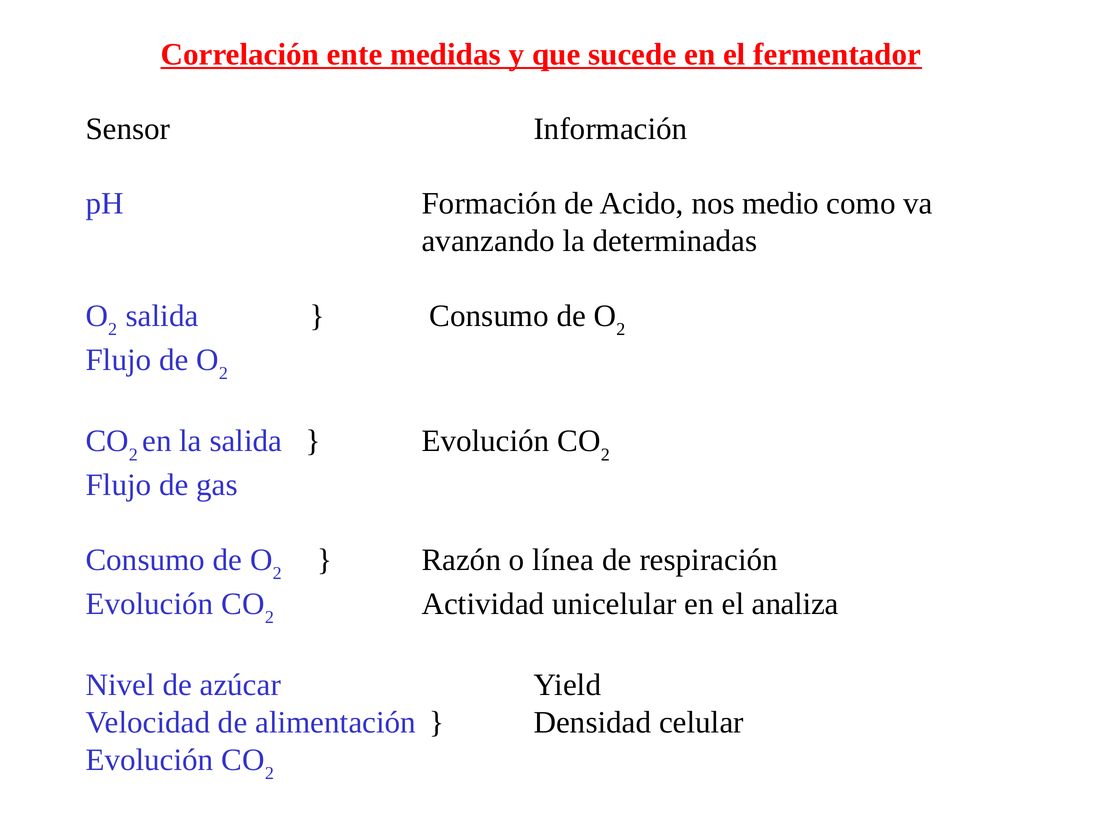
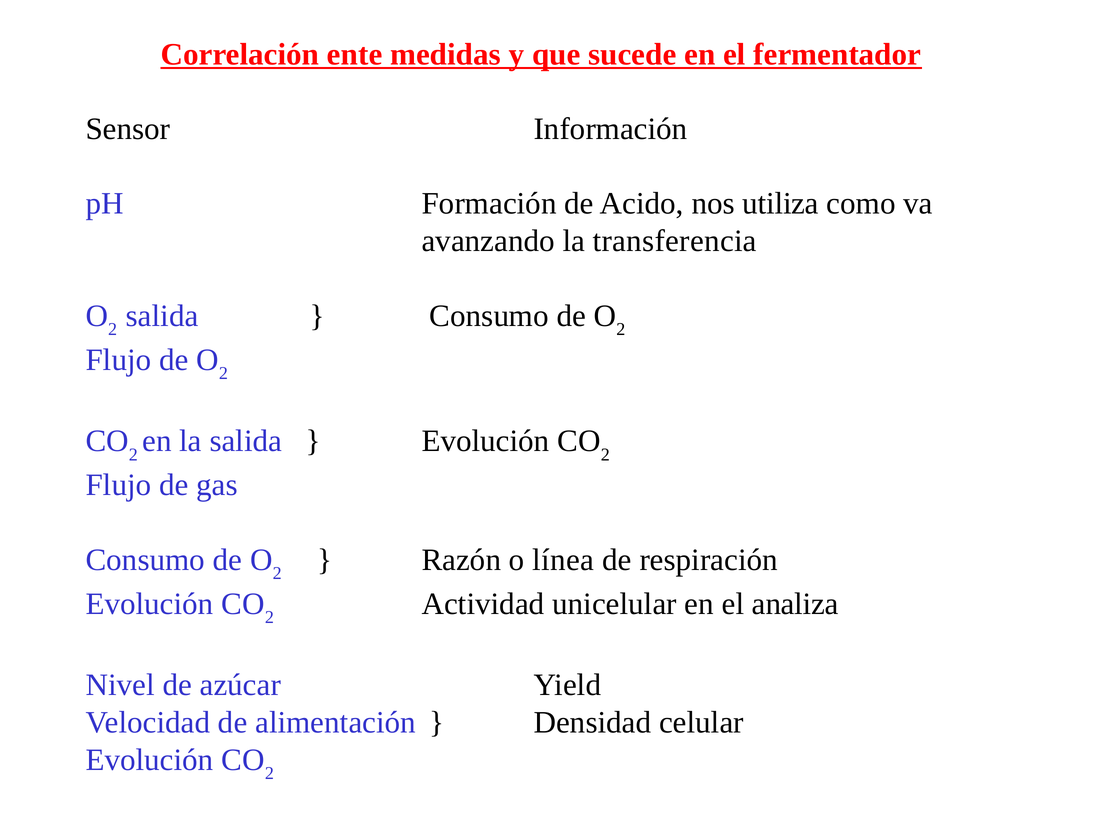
medio: medio -> utiliza (781, 204)
determinadas: determinadas -> transferencia (675, 241)
